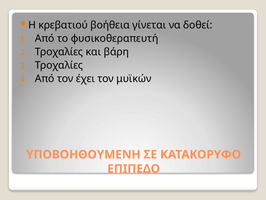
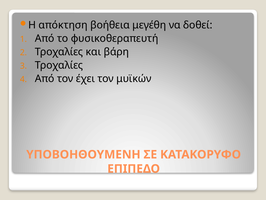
κρεβατιού: κρεβατιού -> απόκτηση (63, 25)
γίνεται: γίνεται -> μεγέθη (149, 25)
